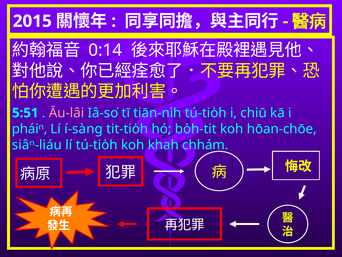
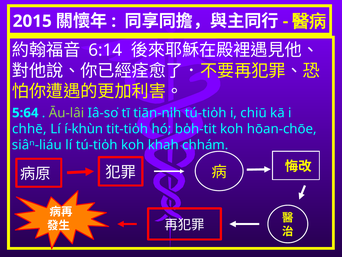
0:14: 0:14 -> 6:14 (105, 50)
5:51: 5:51 -> 5:64 (25, 113)
Āu-lâi colour: pink -> light green (67, 113)
pháiⁿ: pháiⁿ -> chhē (29, 129)
í-sàng: í-sàng -> í-khùn (84, 129)
